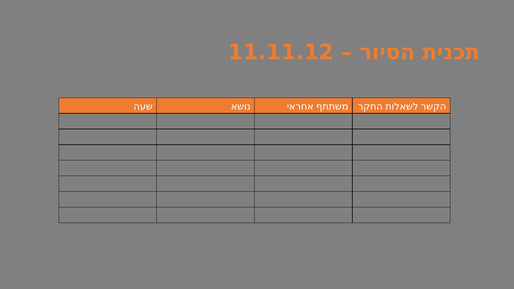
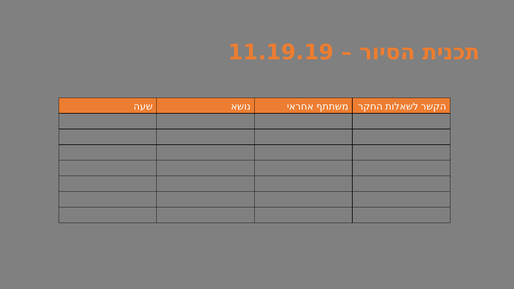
11.11.12: 11.11.12 -> 11.19.19 (281, 53)
